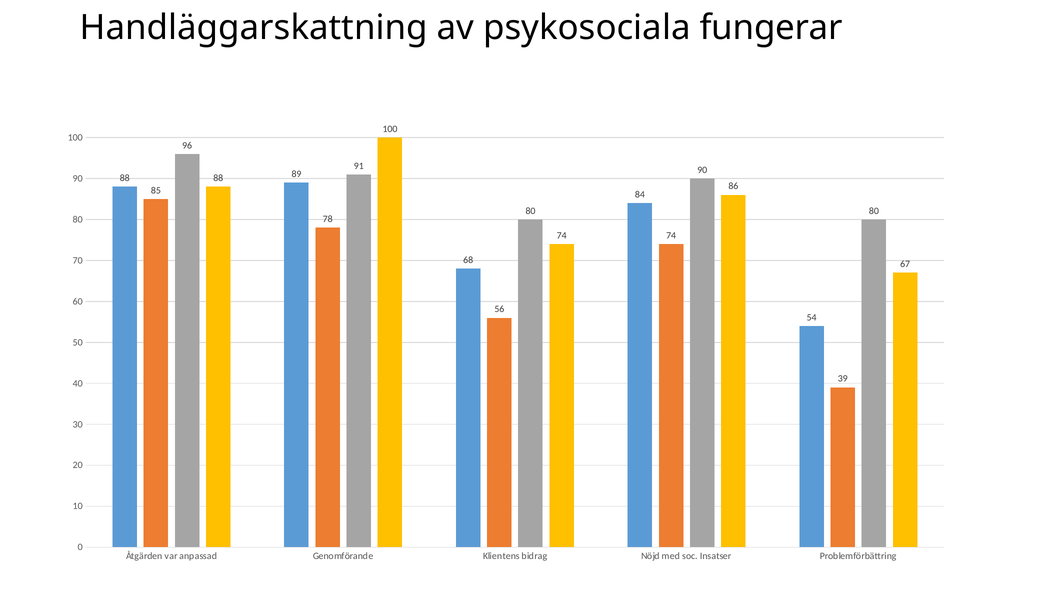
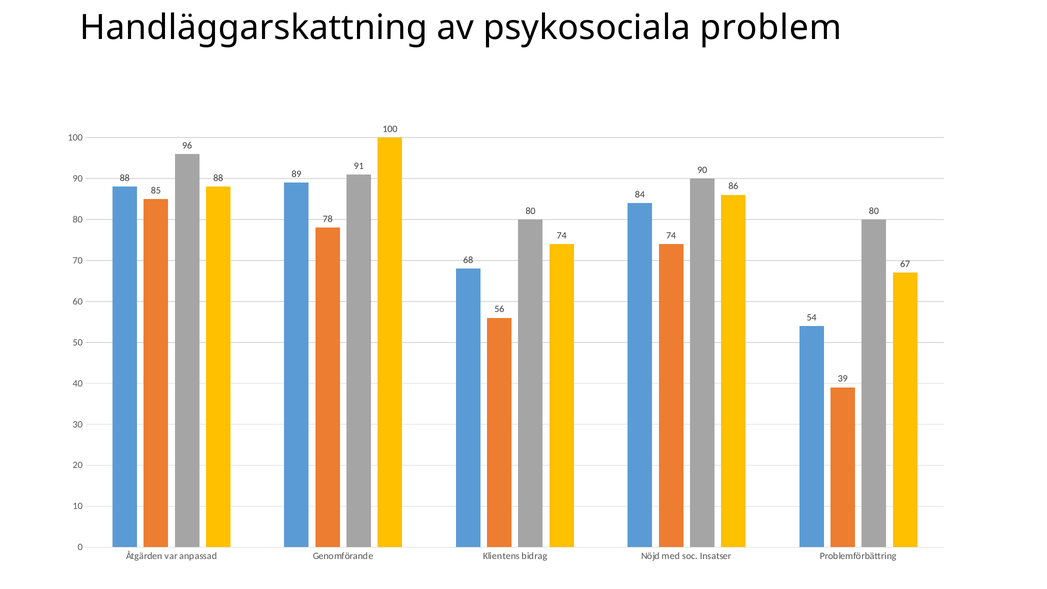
fungerar: fungerar -> problem (771, 28)
